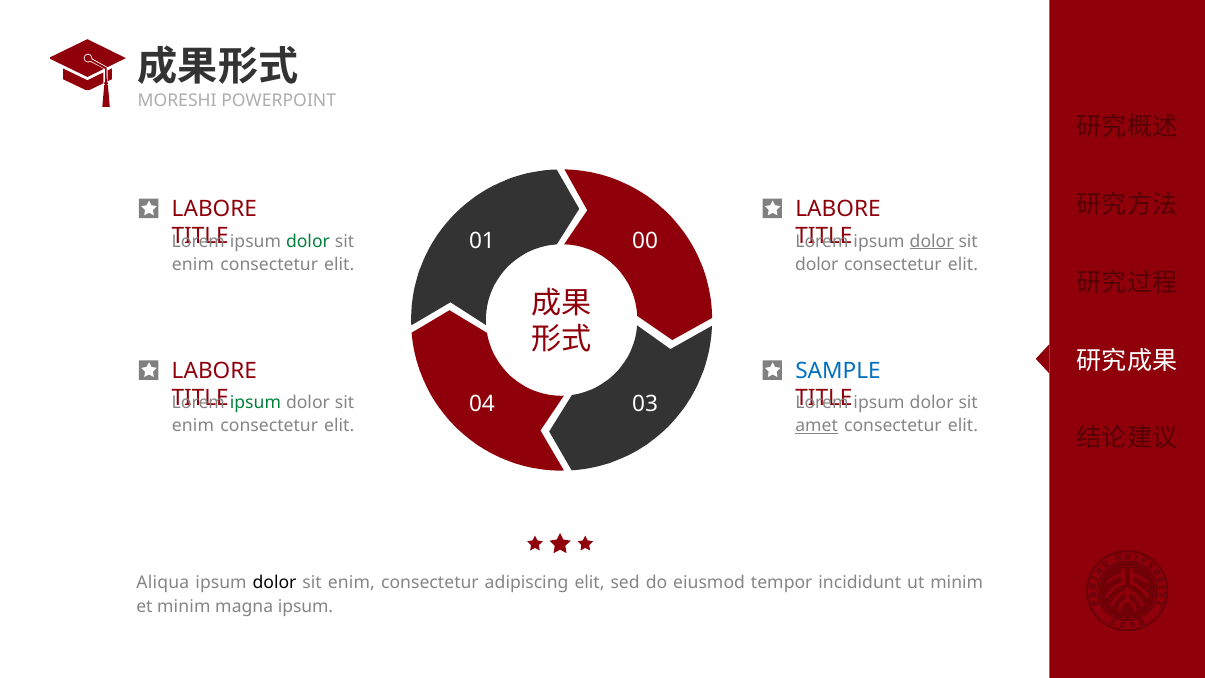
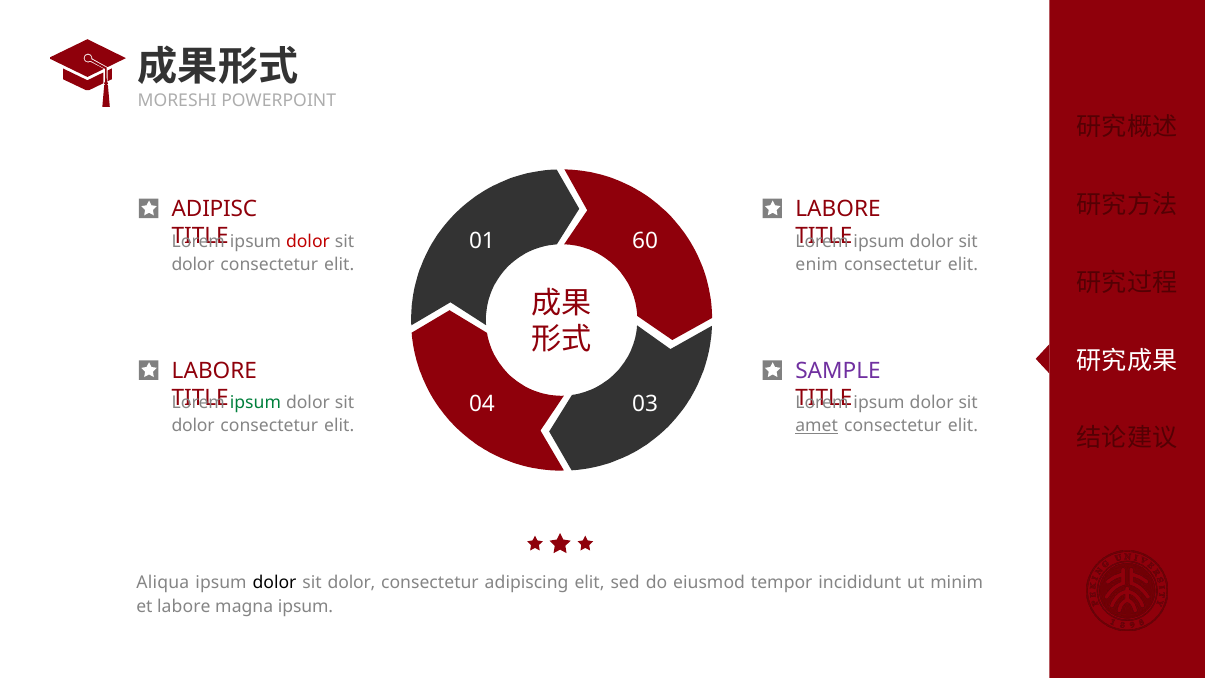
LABORE: LABORE -> ADIPISC (214, 209)
00: 00 -> 60 (645, 241)
dolor colour: green -> red (308, 241)
dolor underline: present -> none (932, 241)
enim: enim -> dolor (193, 264)
dolor: dolor -> enim (817, 264)
SAMPLE colour: blue -> purple (838, 371)
enim: enim -> dolor (193, 426)
enim: enim -> dolor (352, 583)
et minim: minim -> labore (184, 606)
